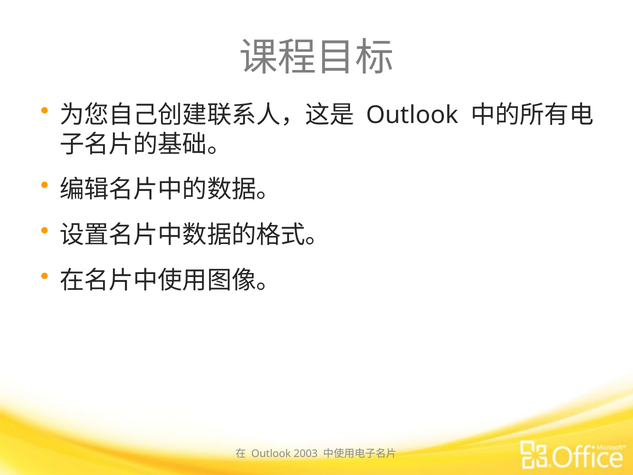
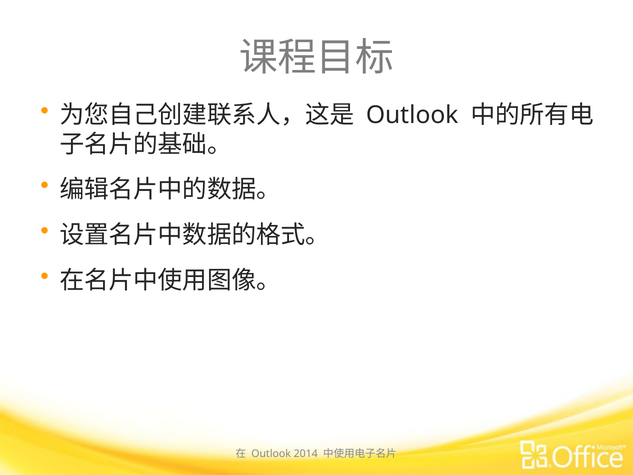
2003: 2003 -> 2014 (306, 453)
